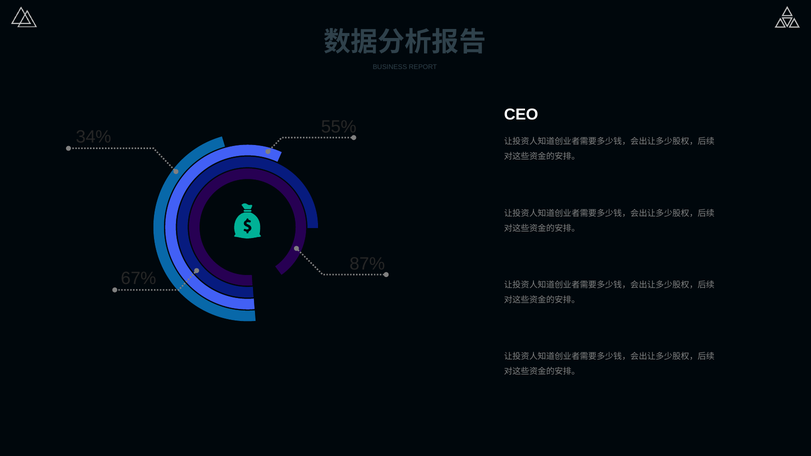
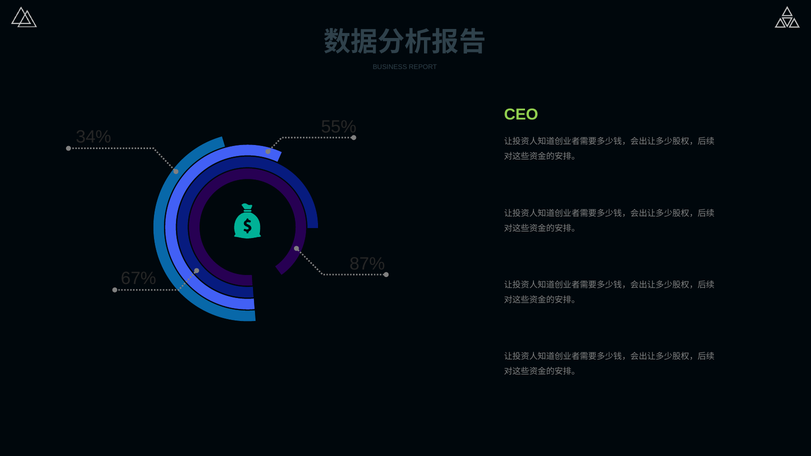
CEO colour: white -> light green (521, 114)
